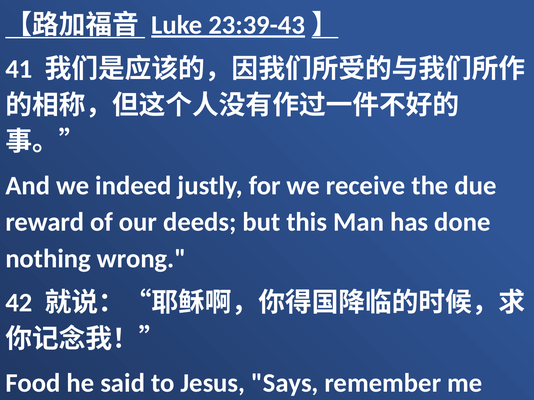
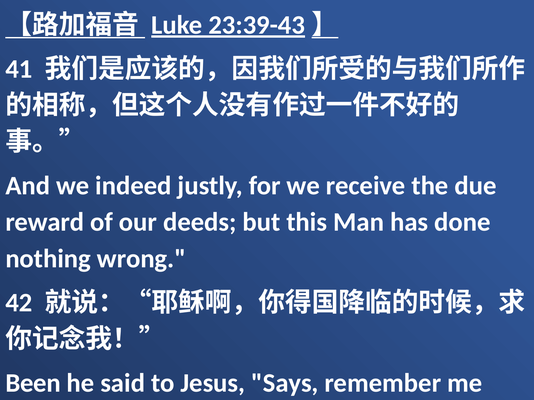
Food: Food -> Been (33, 383)
